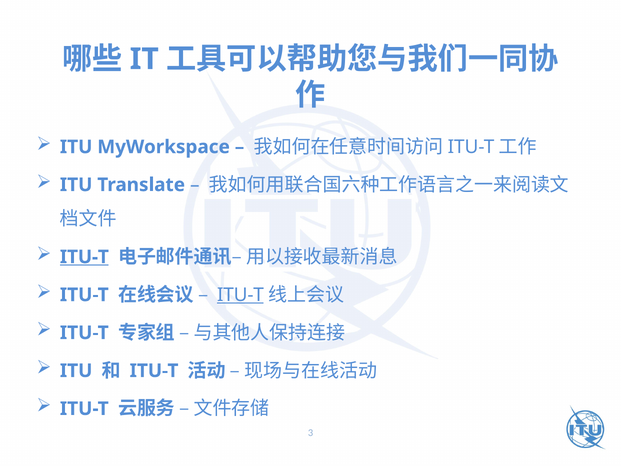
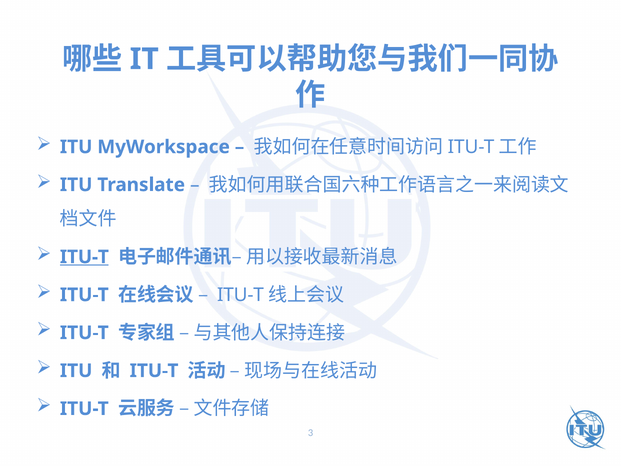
ITU-T underline: present -> none (240, 295)
